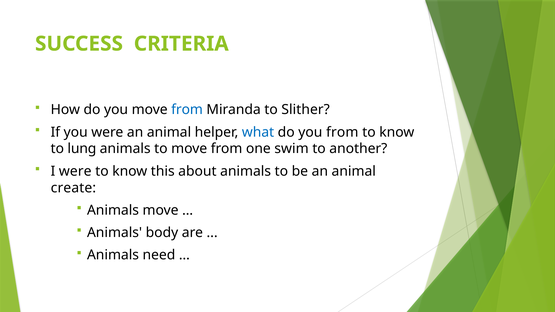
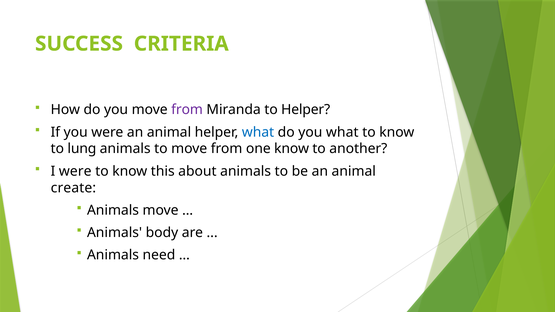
from colour: blue -> purple (187, 110)
to Slither: Slither -> Helper (306, 110)
you from: from -> what (342, 132)
one swim: swim -> know (292, 149)
